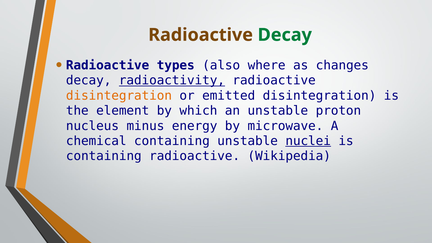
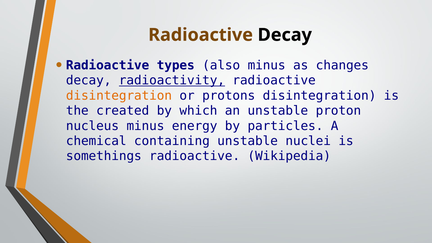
Decay colour: green -> black (285, 35)
also where: where -> minus (267, 65)
emitted: emitted -> protons (229, 96)
element: element -> created (123, 111)
microwave: microwave -> particles (285, 126)
nuclei underline: present -> none (308, 141)
containing: containing -> somethings (104, 156)
